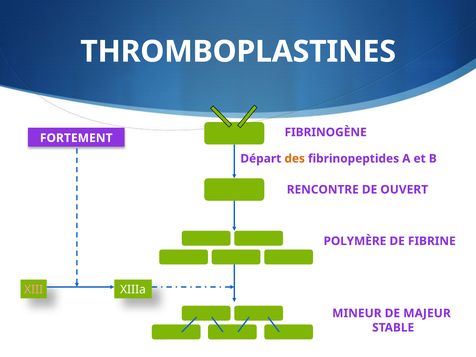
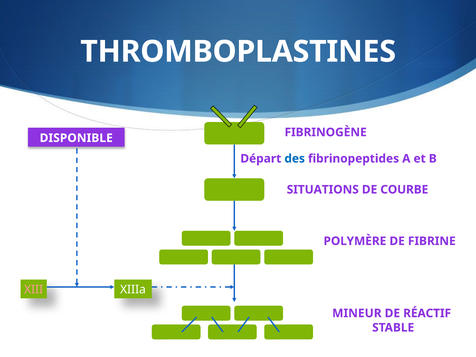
FORTEMENT: FORTEMENT -> DISPONIBLE (76, 138)
des colour: orange -> blue (295, 159)
RENCONTRE: RENCONTRE -> SITUATIONS (323, 190)
OUVERT: OUVERT -> COURBE (404, 190)
MAJEUR: MAJEUR -> RÉACTIF (427, 313)
